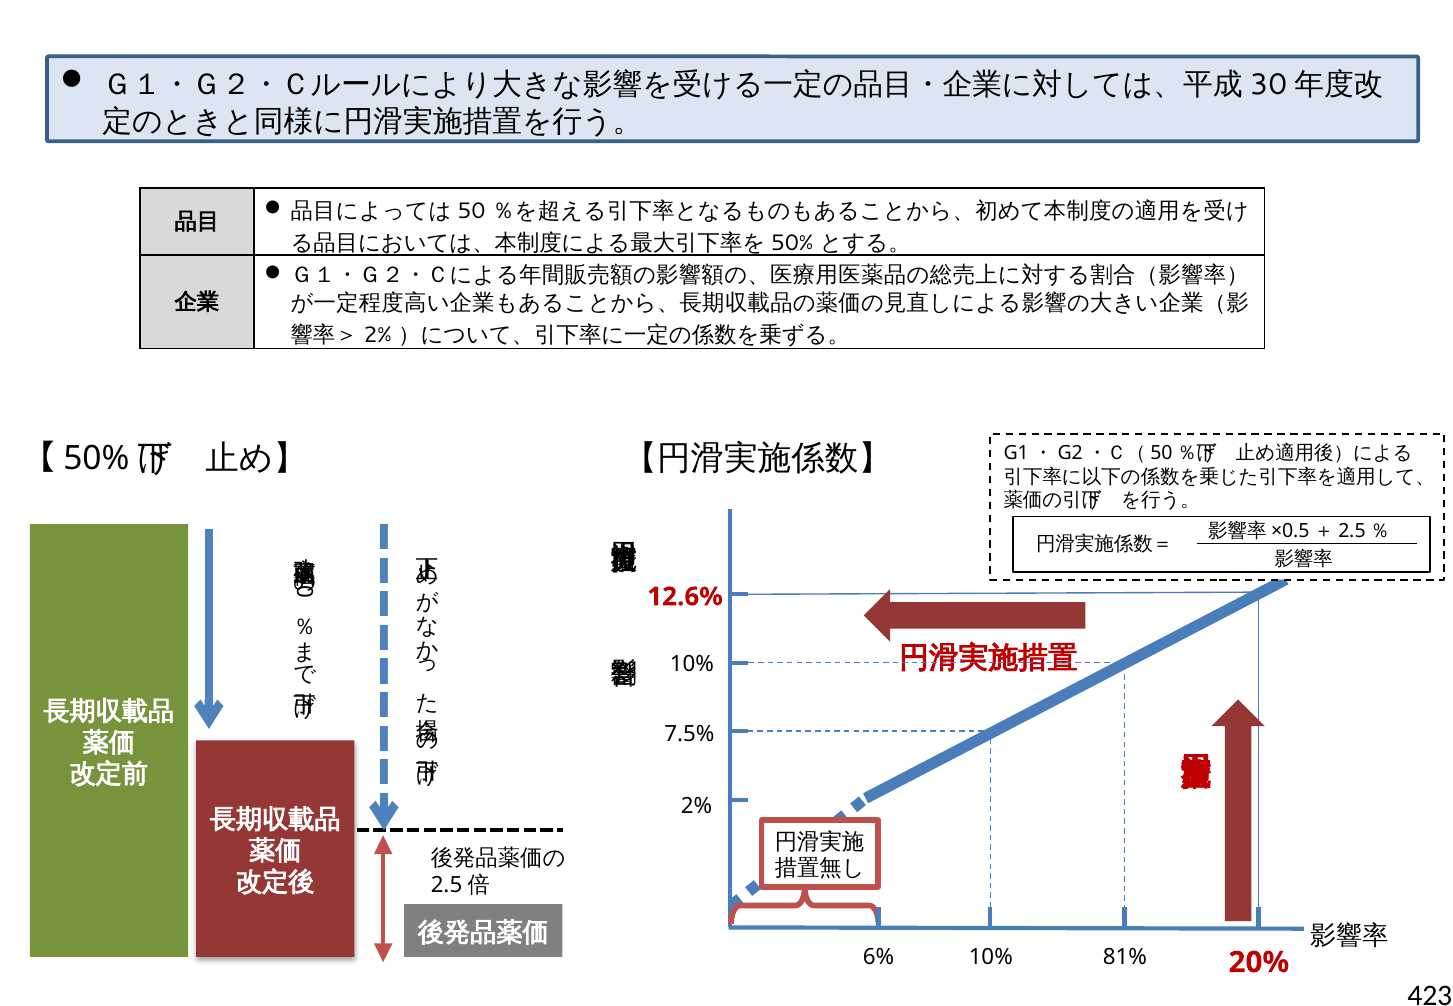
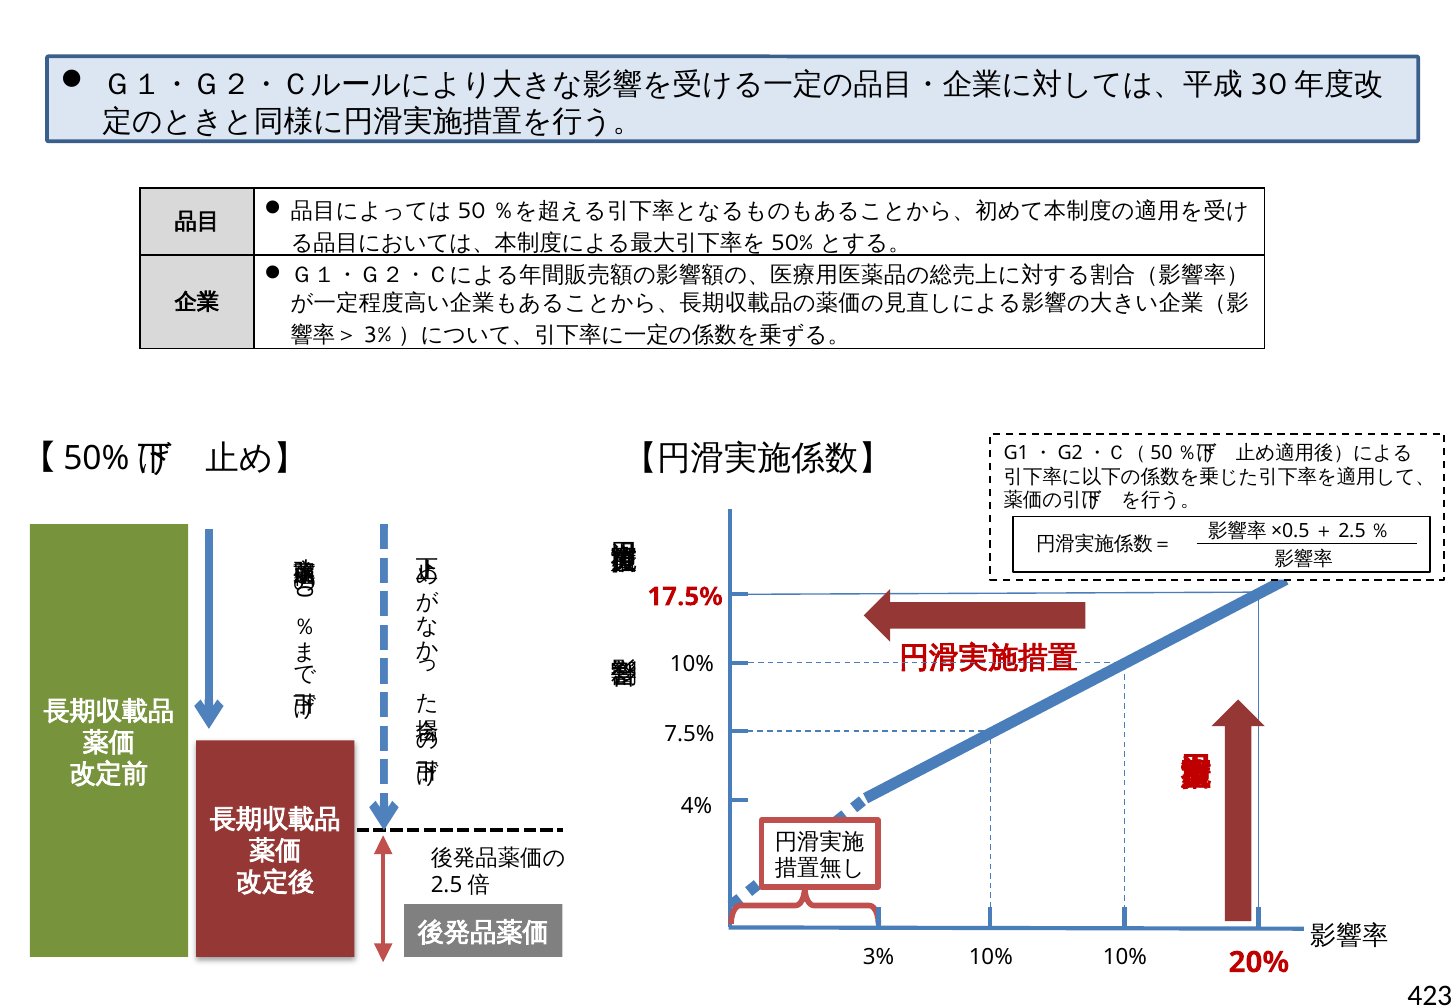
2%: 2% -> 3% (378, 335)
12.6%: 12.6% -> 17.5% (685, 597)
2%: 2% -> 4% (697, 806)
6%: 6% -> 3% (878, 957)
10% 81%: 81% -> 10% (1125, 957)
